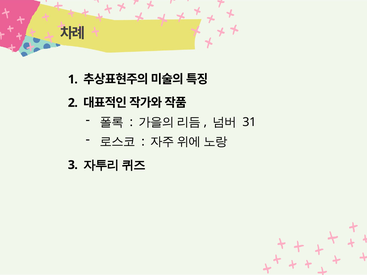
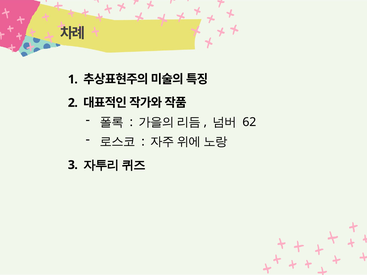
31: 31 -> 62 (249, 122)
